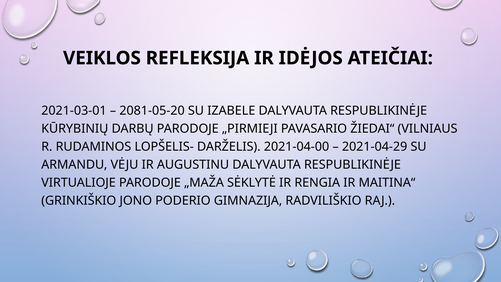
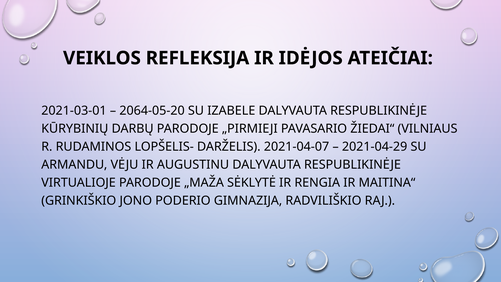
2081-05-20: 2081-05-20 -> 2064-05-20 (152, 111)
2021-04-00: 2021-04-00 -> 2021-04-07 (297, 147)
